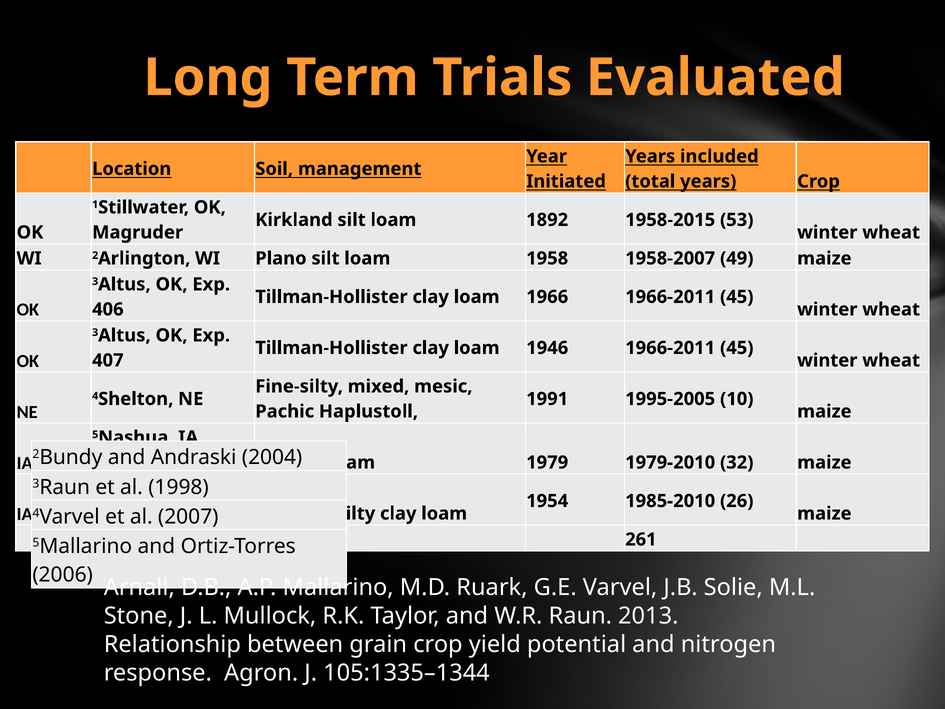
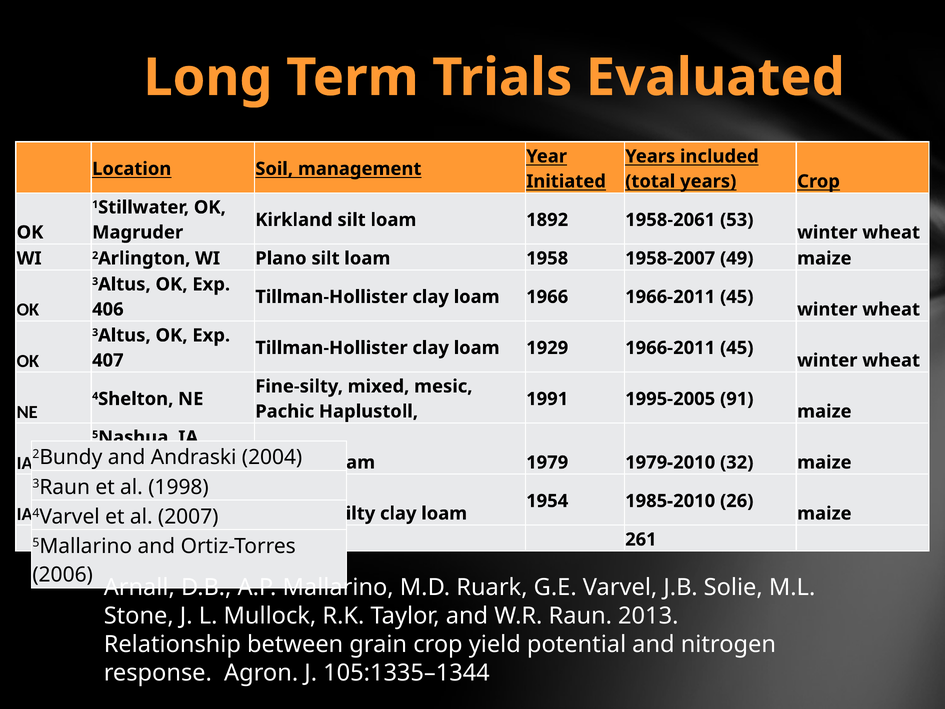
1958-2015: 1958-2015 -> 1958-2061 (670, 220)
1946: 1946 -> 1929 (547, 348)
10: 10 -> 91 (737, 399)
